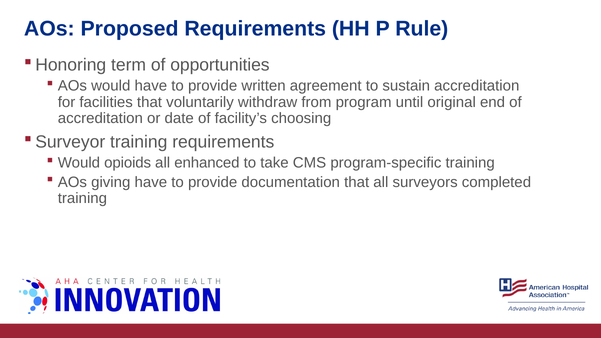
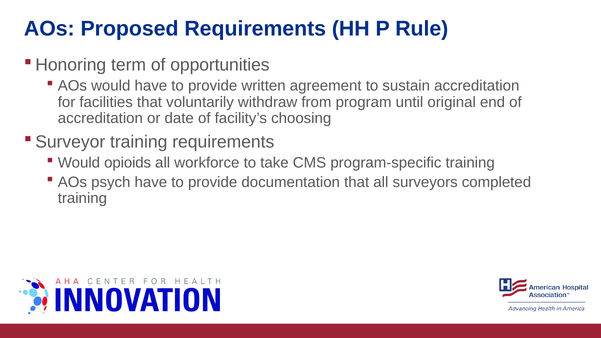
enhanced: enhanced -> workforce (207, 163)
giving: giving -> psych (111, 182)
